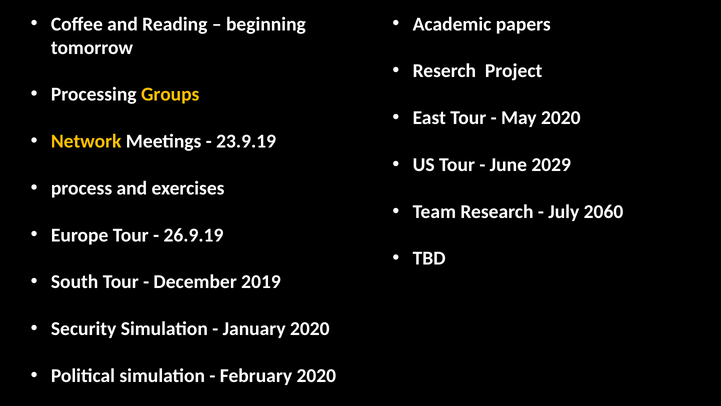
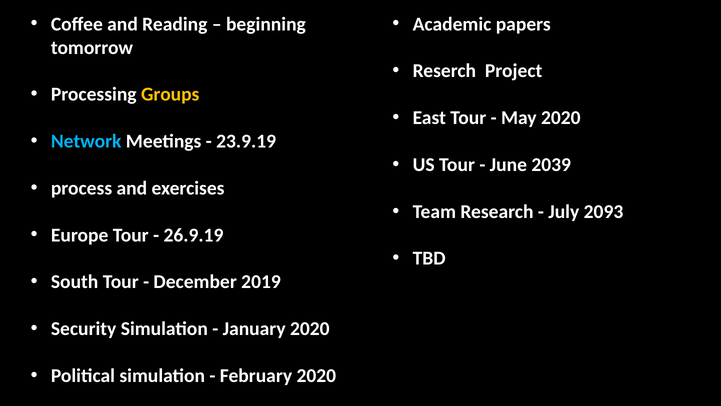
Network colour: yellow -> light blue (86, 141)
2029: 2029 -> 2039 (551, 165)
2060: 2060 -> 2093 (603, 211)
